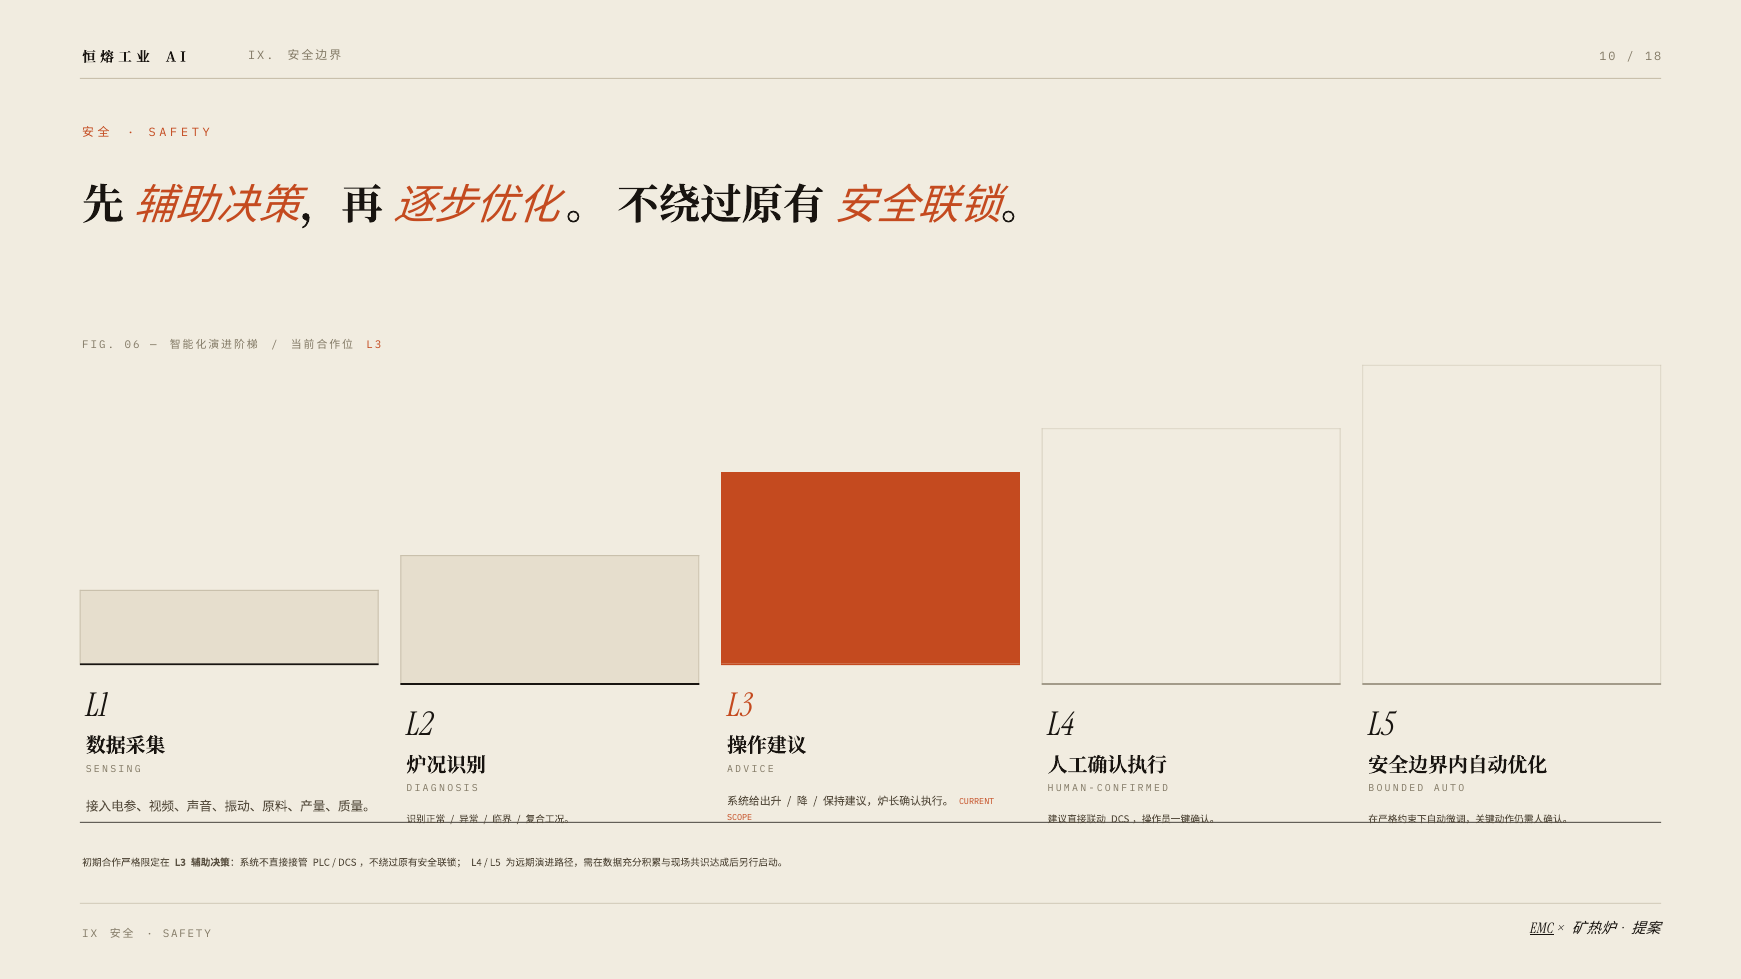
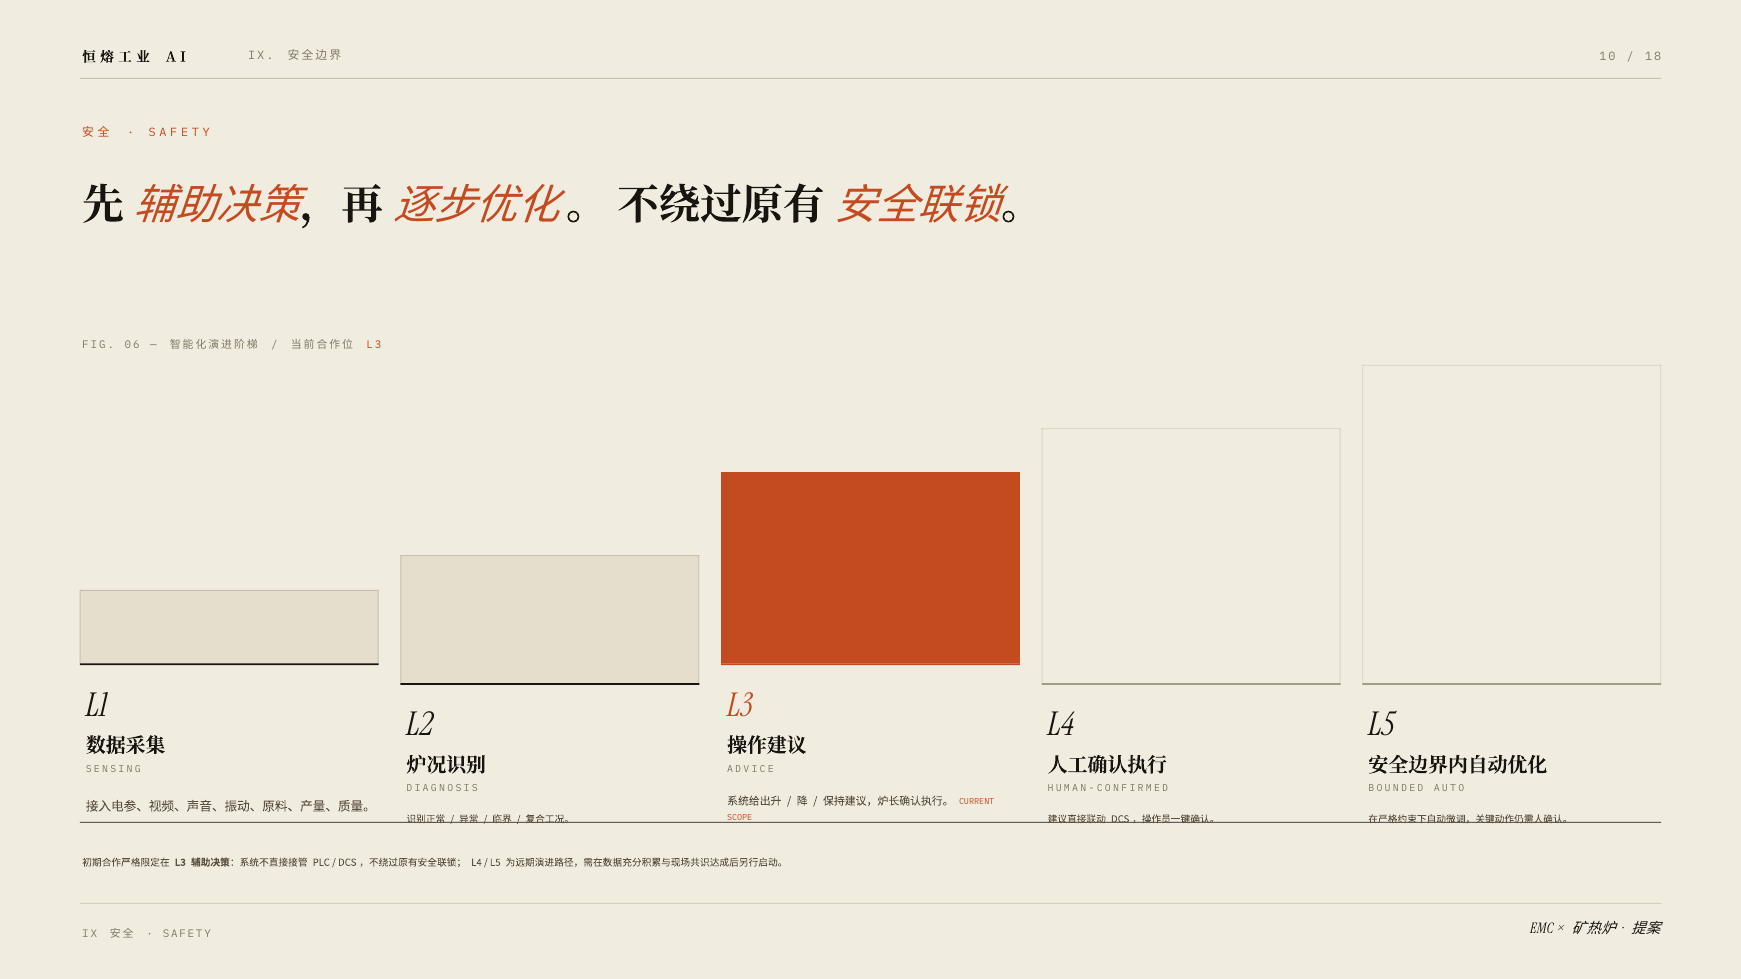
EMC underline: present -> none (1542, 929)
